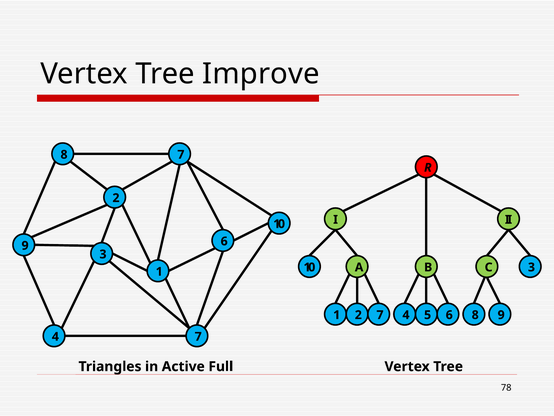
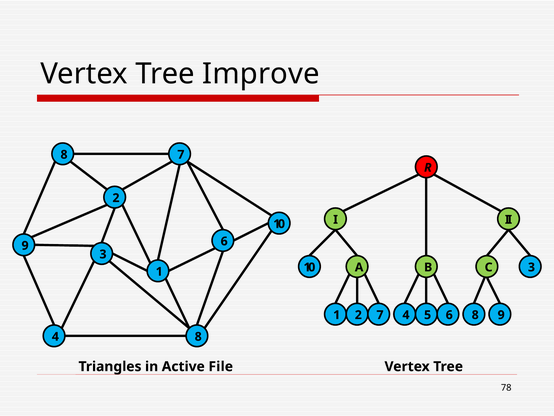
4 7: 7 -> 8 (198, 336)
Full: Full -> File (221, 366)
